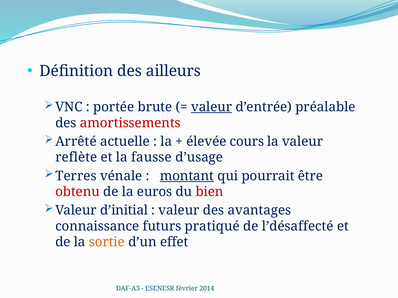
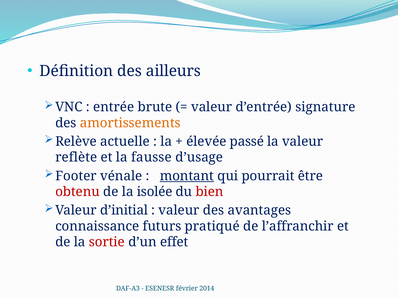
portée: portée -> entrée (114, 107)
valeur underline: present -> none (212, 107)
préalable: préalable -> signature (325, 107)
amortissements colour: red -> orange (130, 123)
Arrêté: Arrêté -> Relève (76, 142)
cours: cours -> passé (247, 142)
Terres: Terres -> Footer (76, 176)
euros: euros -> isolée (155, 192)
l’désaffecté: l’désaffecté -> l’affranchir (298, 227)
sortie colour: orange -> red (107, 243)
